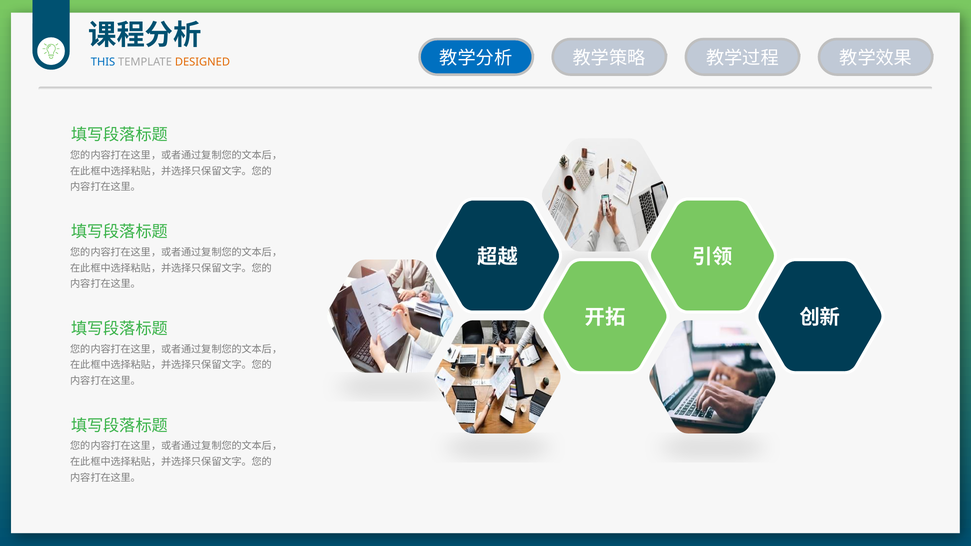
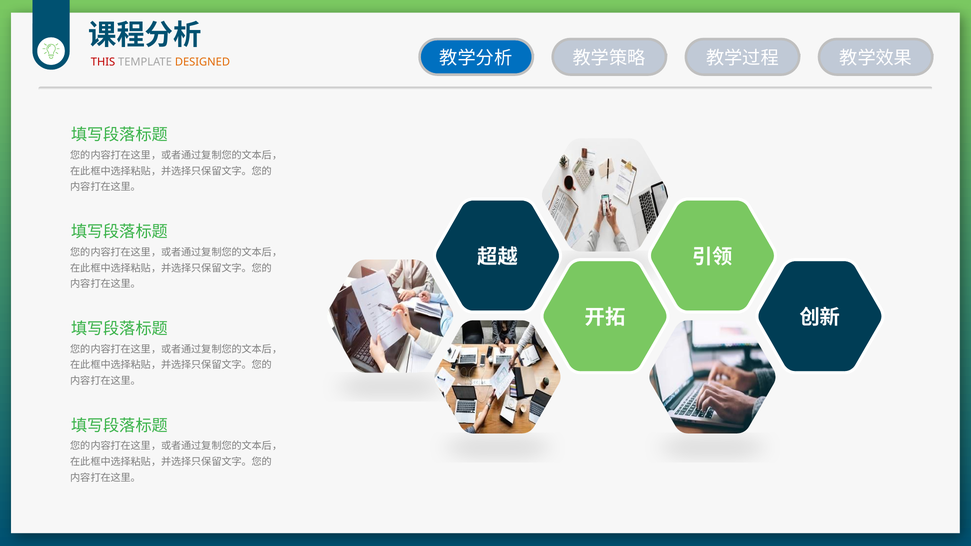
THIS colour: blue -> red (103, 62)
